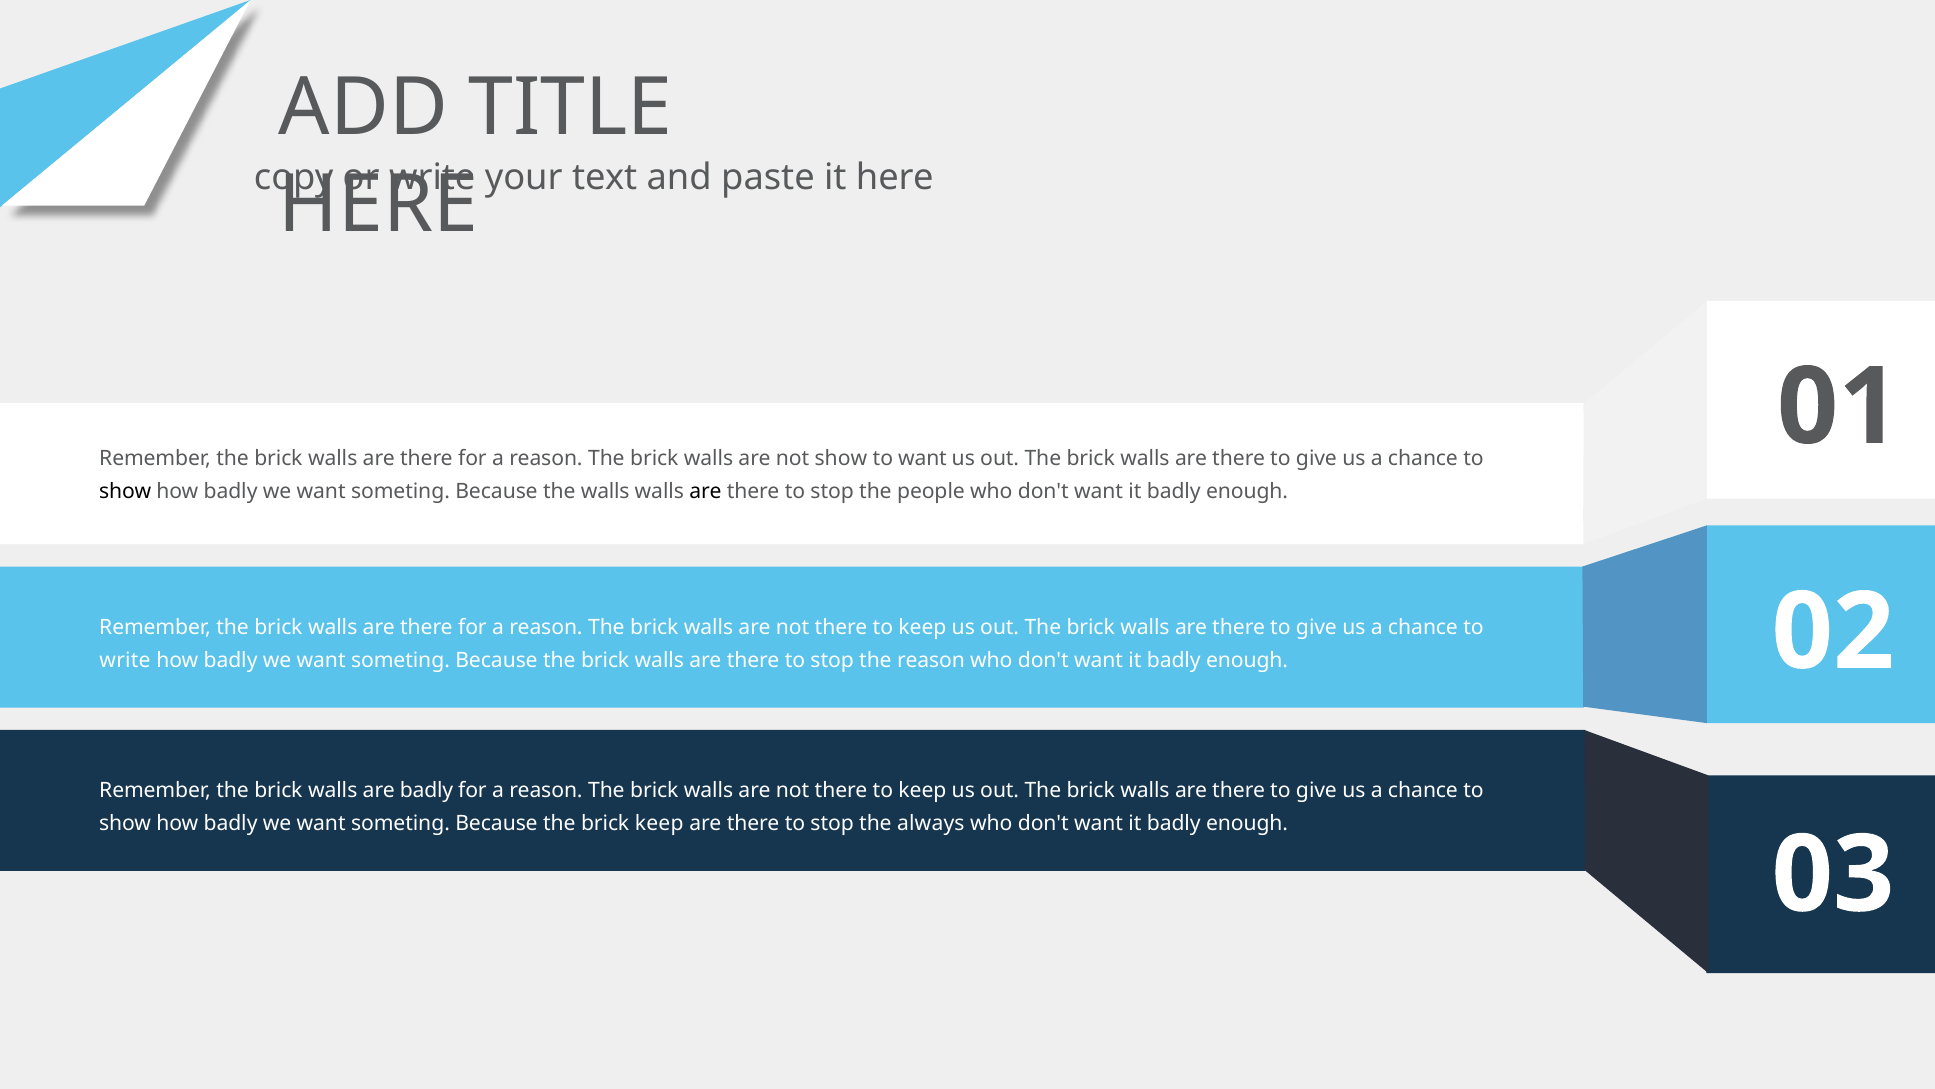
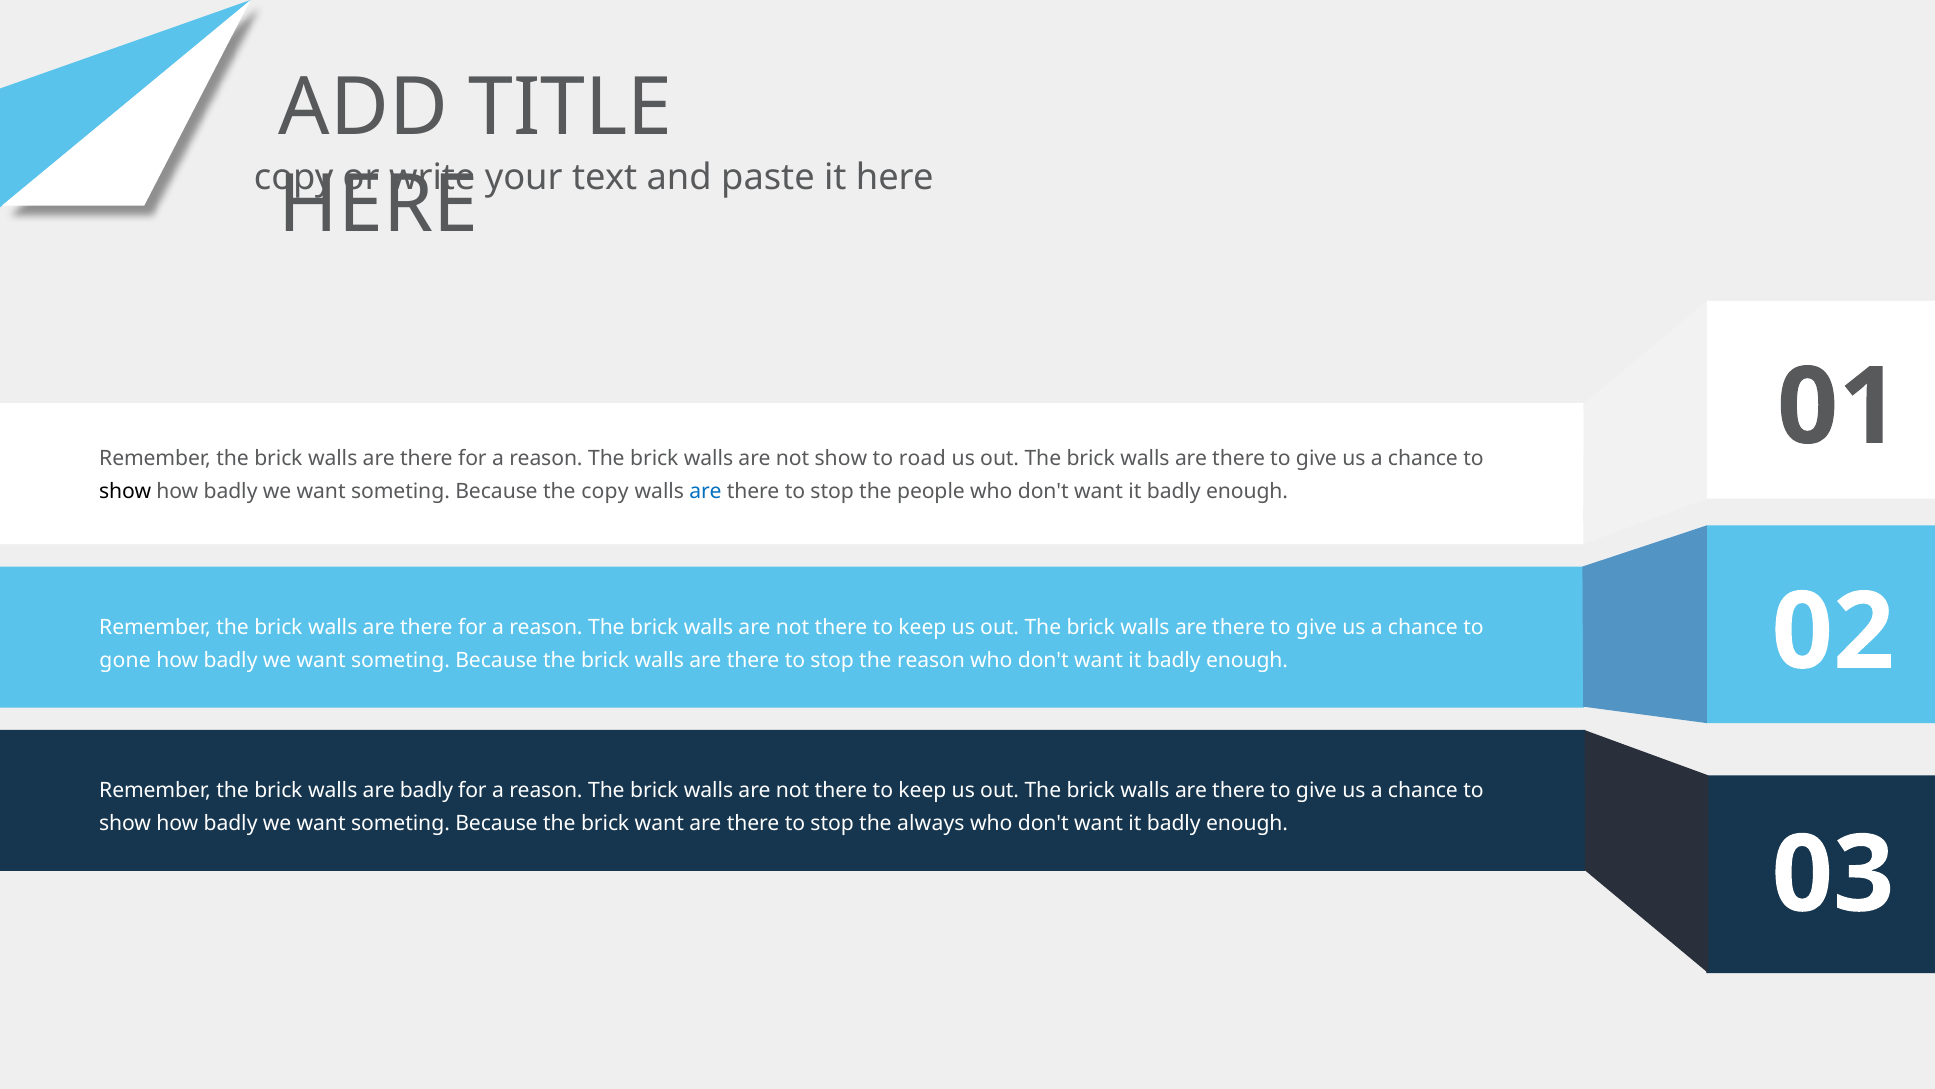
to want: want -> road (922, 458)
the walls: walls -> copy (605, 491)
are colour: black -> blue (705, 491)
write: write -> gone (125, 660)
brick keep: keep -> want (659, 823)
